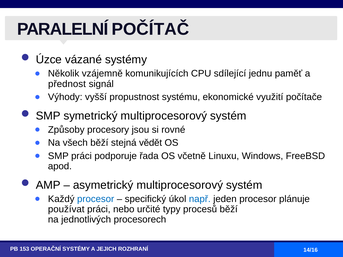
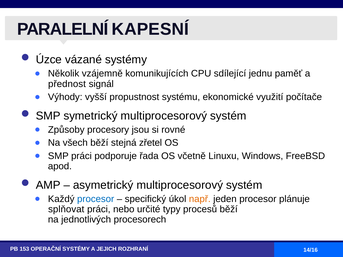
POČÍTAČ: POČÍTAČ -> KAPESNÍ (150, 29)
vědět: vědět -> zřetel (151, 143)
např colour: blue -> orange (200, 199)
používat: používat -> splňovat (66, 209)
